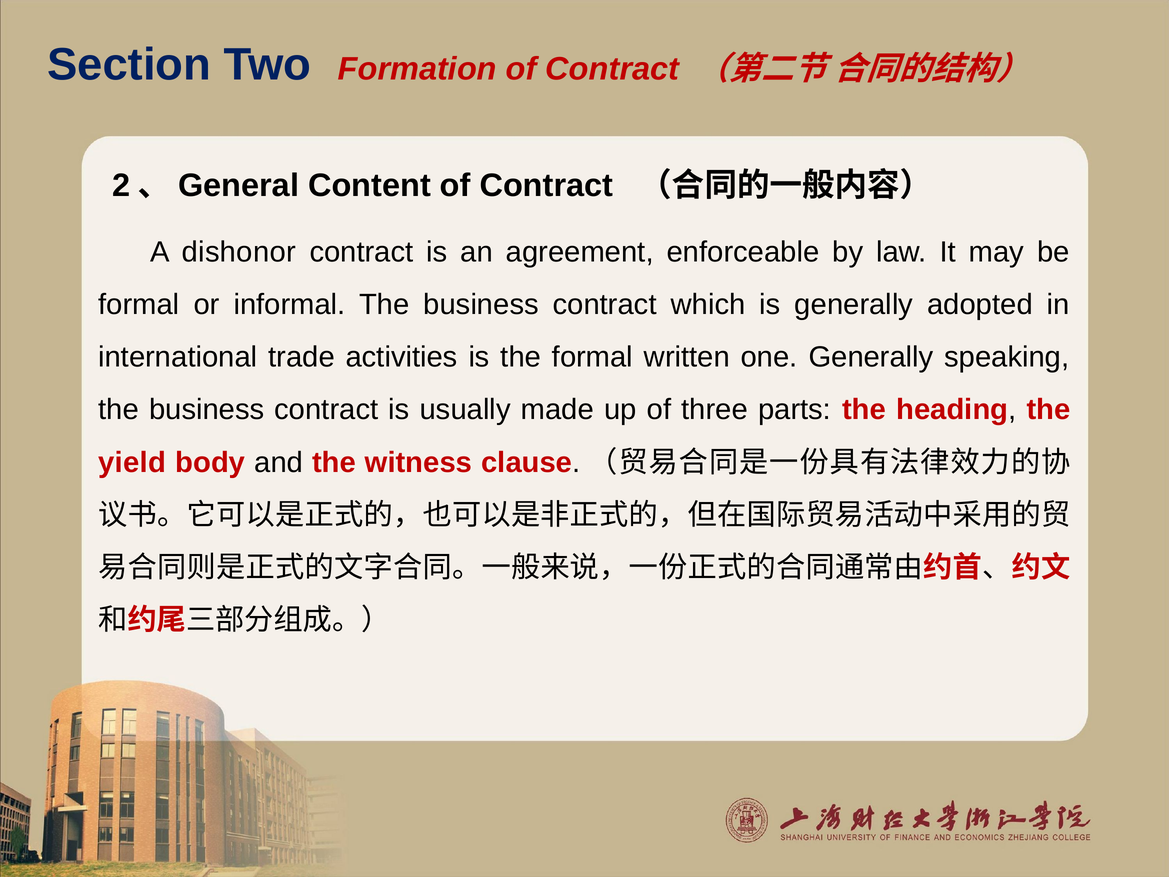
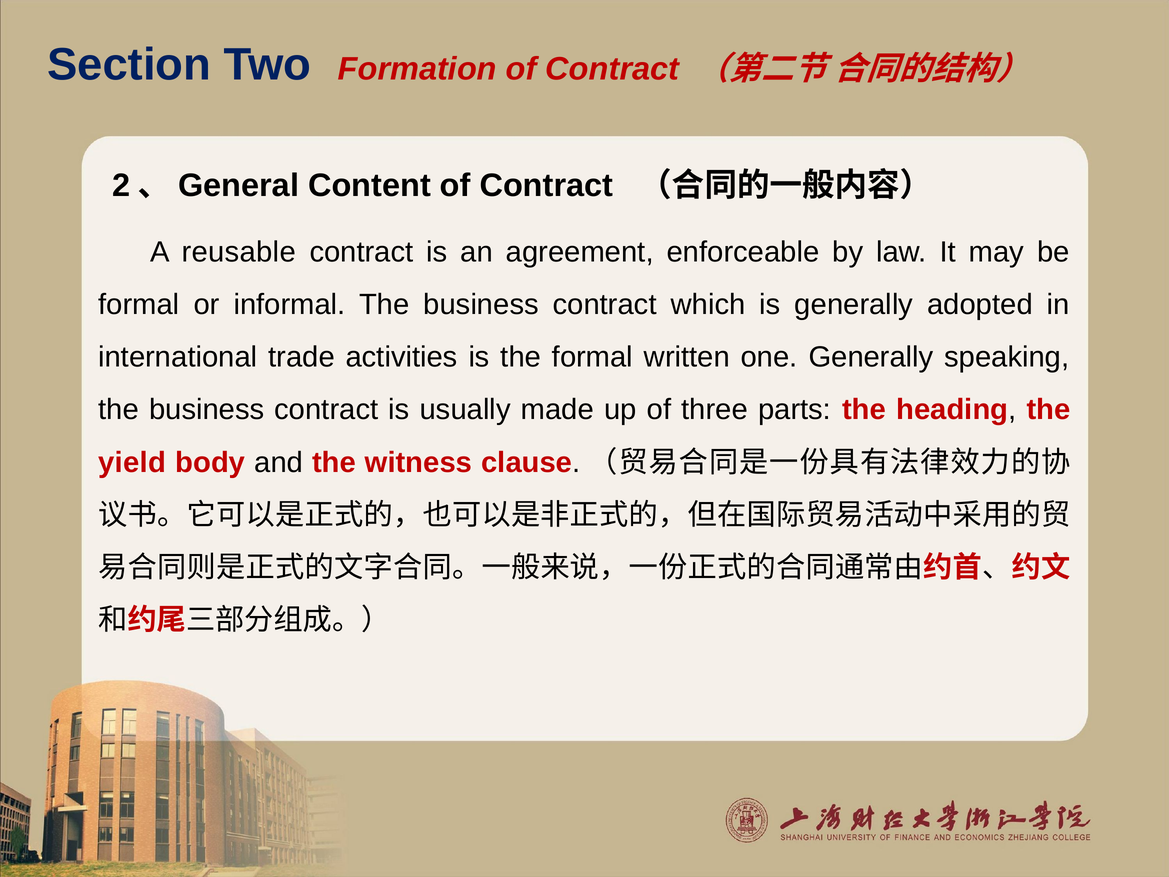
dishonor: dishonor -> reusable (239, 252)
